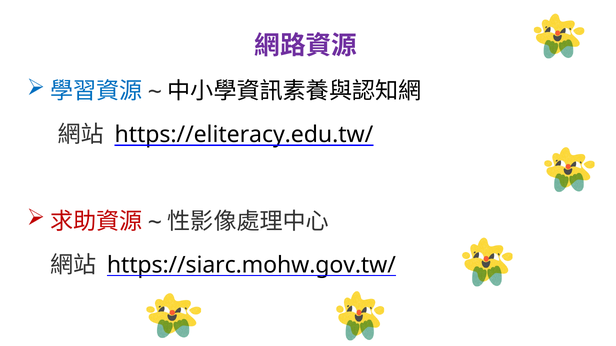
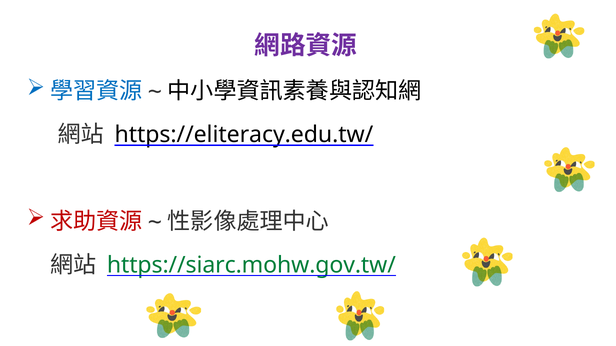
https://siarc.mohw.gov.tw/ colour: black -> green (251, 265)
